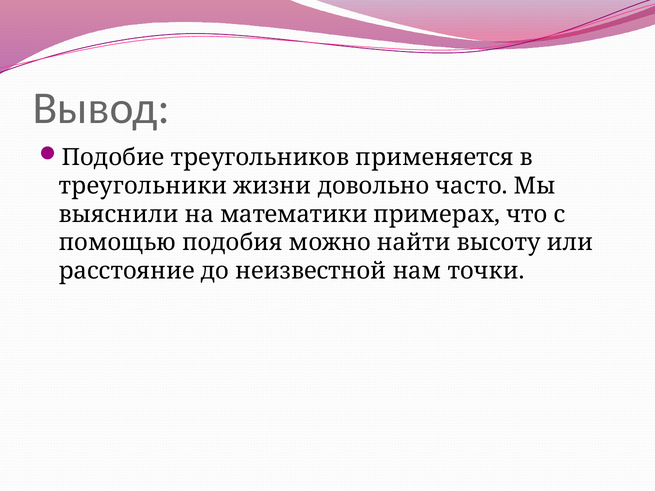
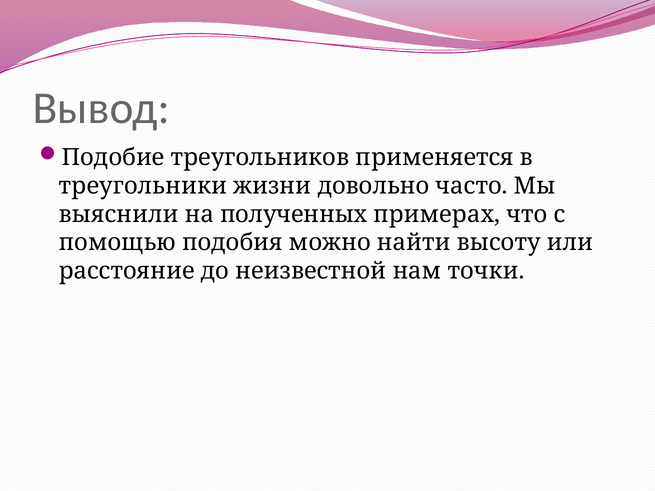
математики: математики -> полученных (294, 214)
